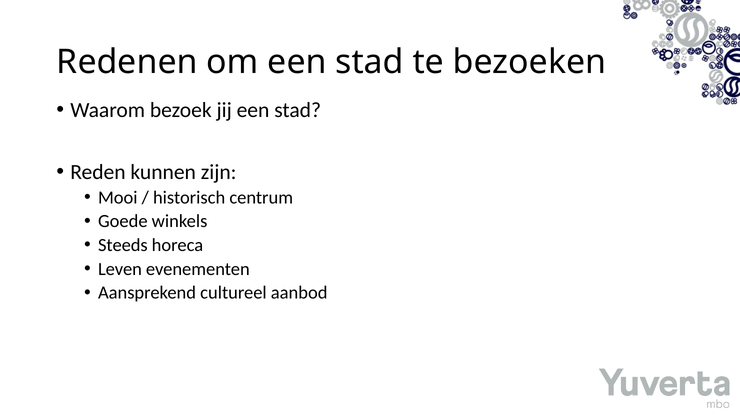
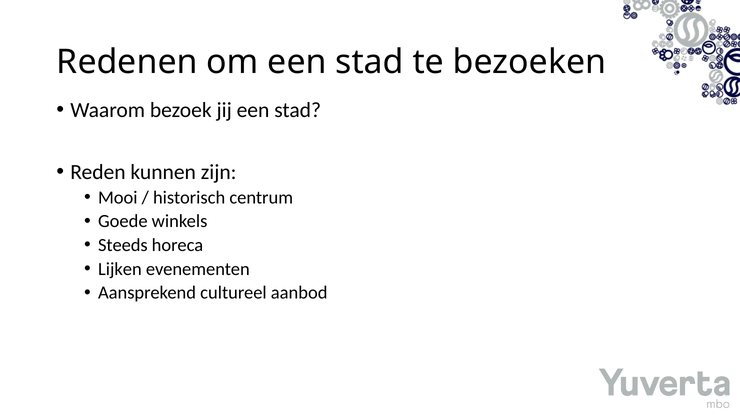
Leven: Leven -> Lijken (120, 269)
